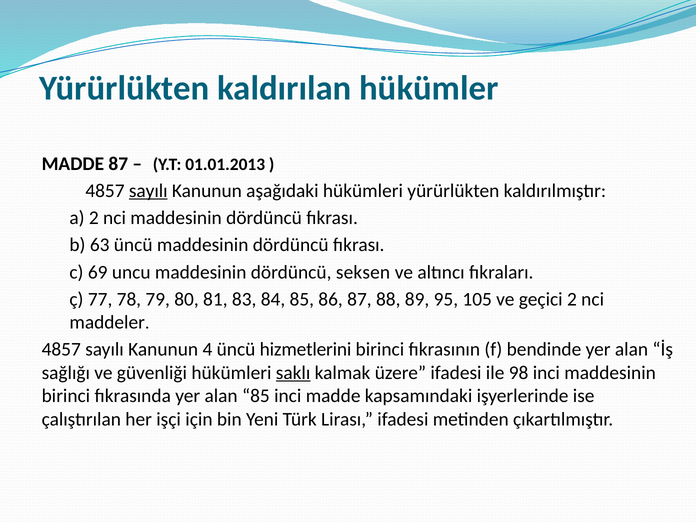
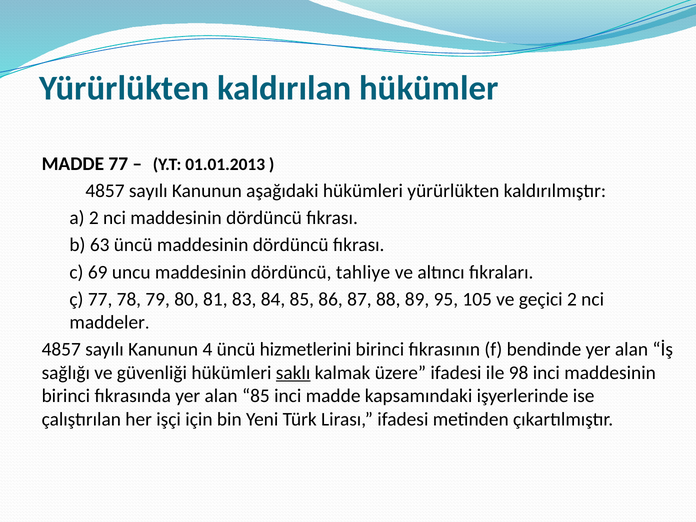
MADDE 87: 87 -> 77 (118, 164)
sayılı underline: present -> none (148, 191)
seksen: seksen -> tahliye (363, 272)
